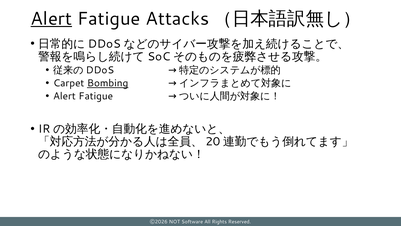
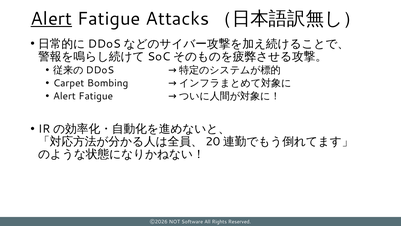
Bombing underline: present -> none (108, 83)
